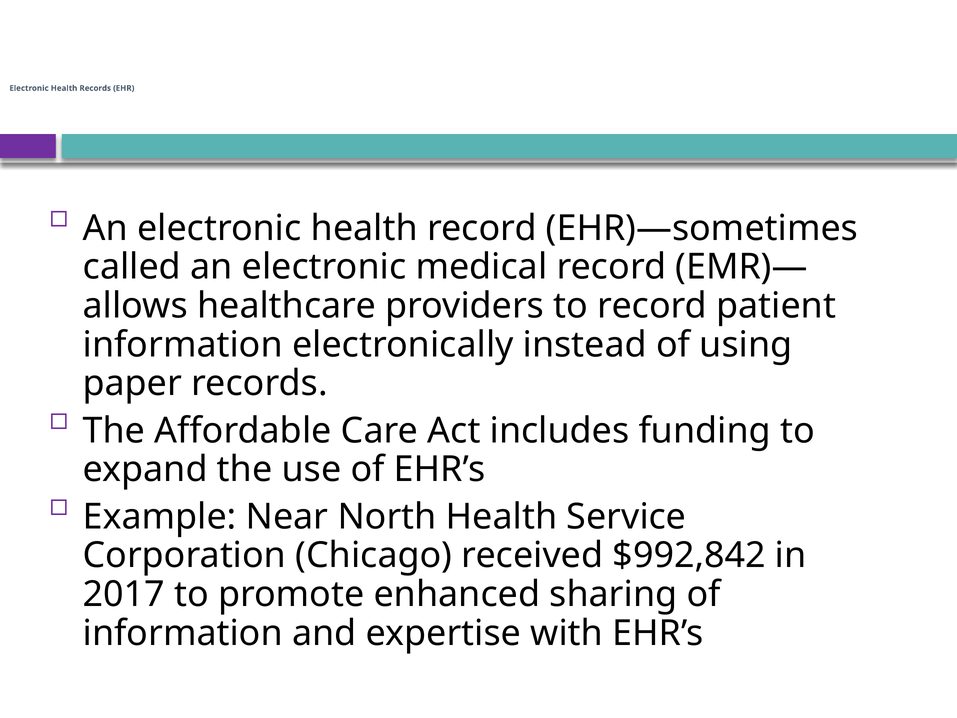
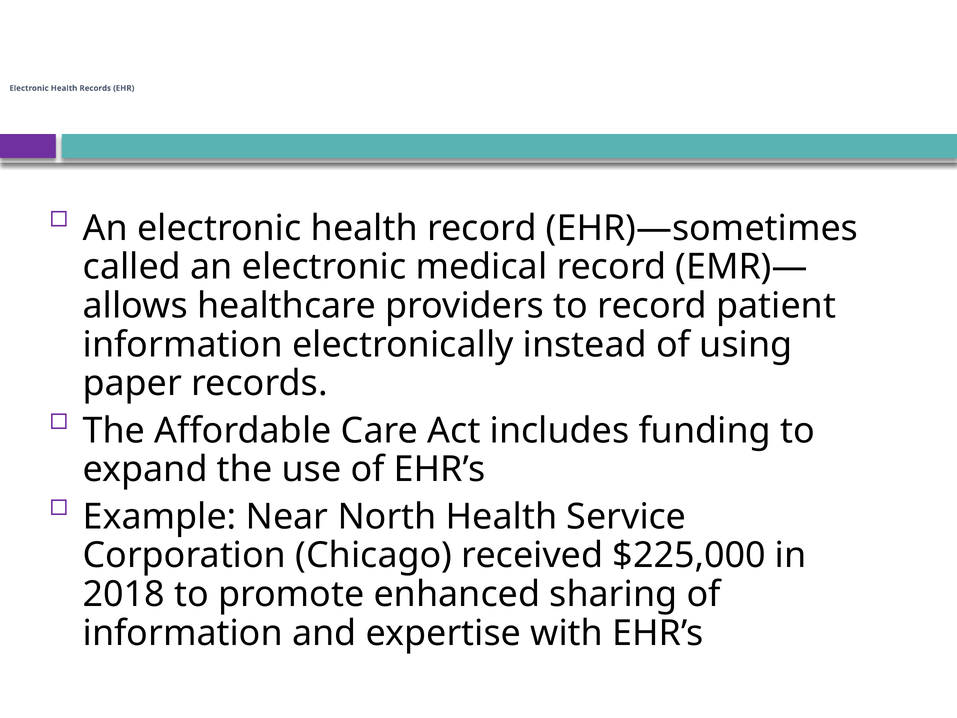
$992,842: $992,842 -> $225,000 (689, 555)
2017: 2017 -> 2018 (124, 594)
